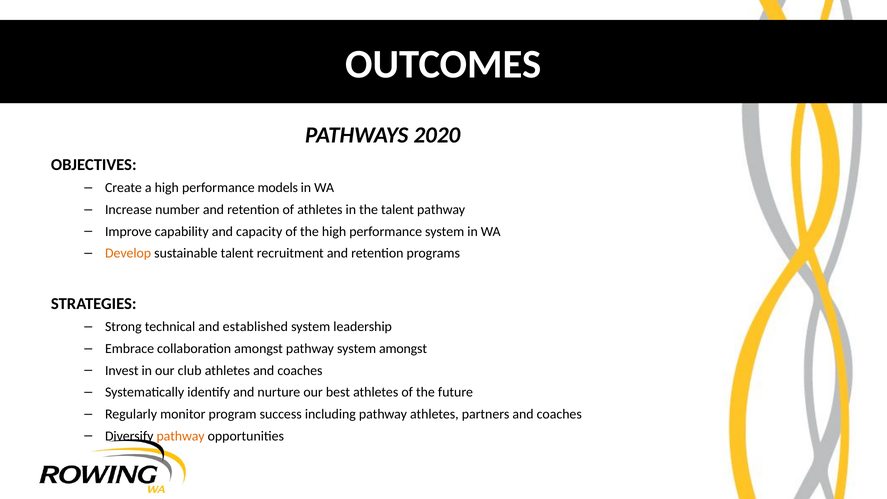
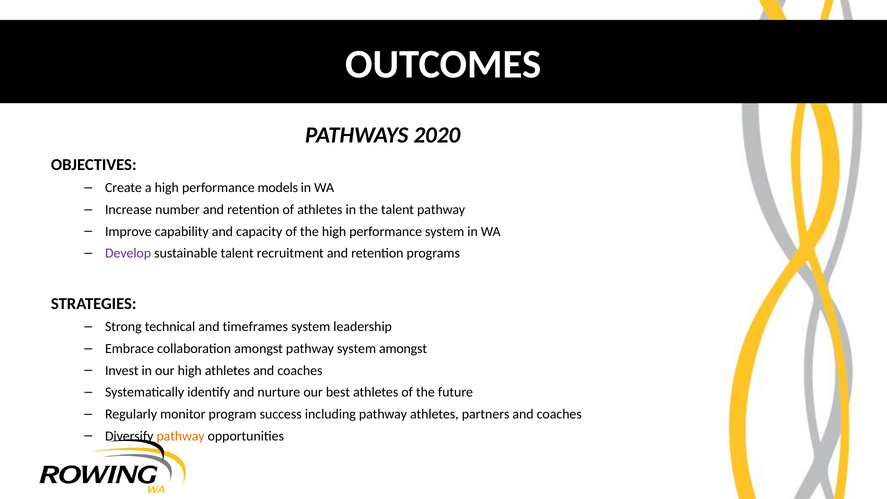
Develop colour: orange -> purple (128, 253)
established: established -> timeframes (255, 327)
our club: club -> high (190, 370)
